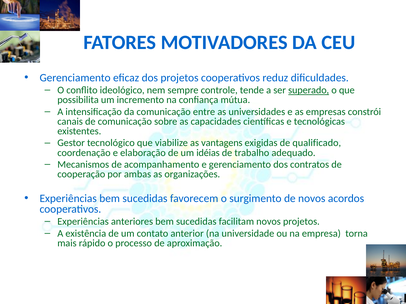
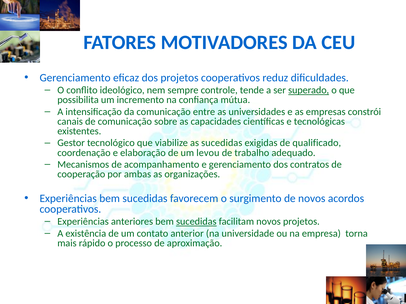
as vantagens: vantagens -> sucedidas (222, 143)
idéias: idéias -> levou (208, 153)
sucedidas underline: none -> present (196, 222)
